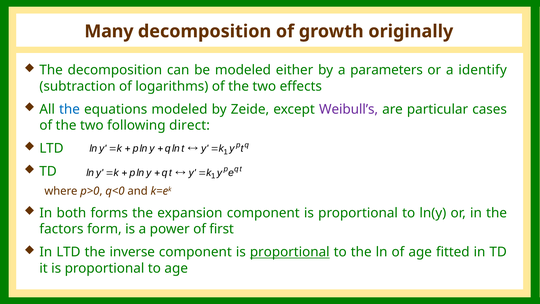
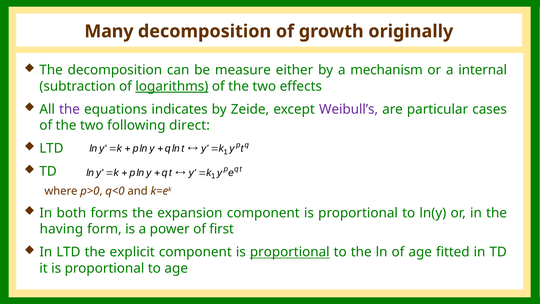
be modeled: modeled -> measure (243, 70)
parameters: parameters -> mechanism (387, 70)
identify: identify -> internal (483, 70)
logarithms underline: none -> present (172, 86)
the colour: blue -> purple (70, 109)
equations modeled: modeled -> indicates (180, 109)
factors: factors -> having (61, 229)
inverse: inverse -> explicit (132, 252)
